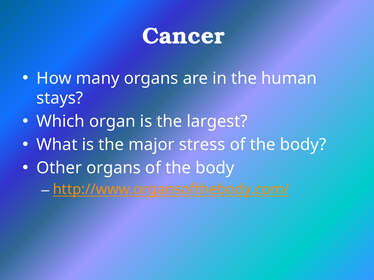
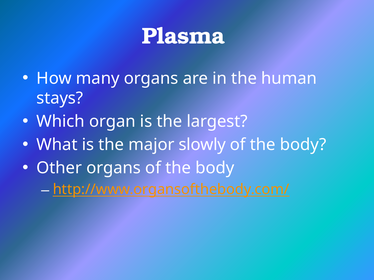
Cancer: Cancer -> Plasma (183, 36)
stress: stress -> slowly (202, 145)
